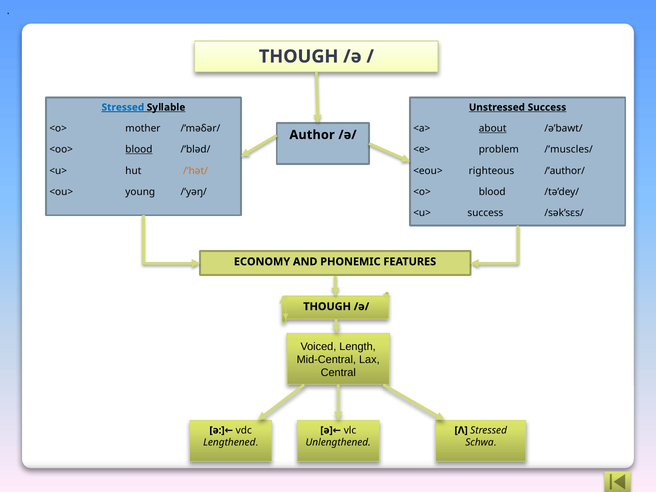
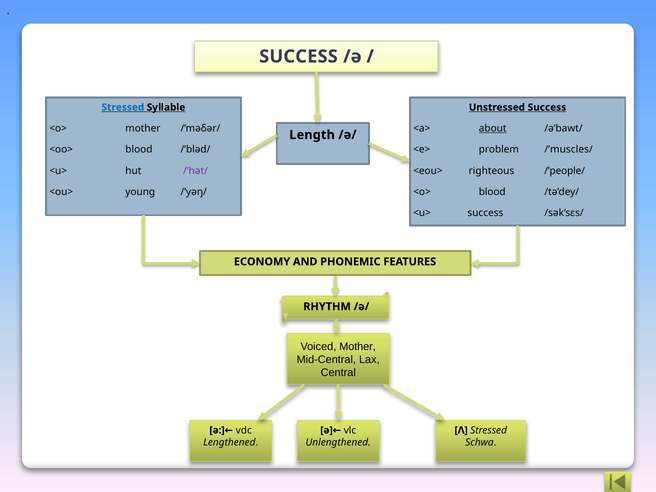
THOUGH: THOUGH -> SUCCESS (299, 56)
Author: Author -> Length (312, 135)
blood underline: present -> none (139, 150)
/’hət/ colour: orange -> purple (196, 171)
/’author/: /’author/ -> /’people/ (565, 171)
THOUGH: THOUGH -> RHYTHM (327, 307)
Voiced Length: Length -> Mother (358, 346)
